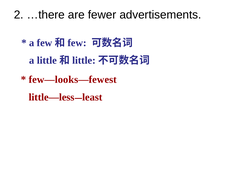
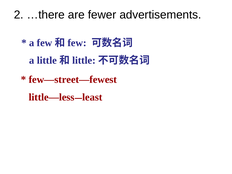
few—looks—fewest: few—looks—fewest -> few—street—fewest (73, 80)
